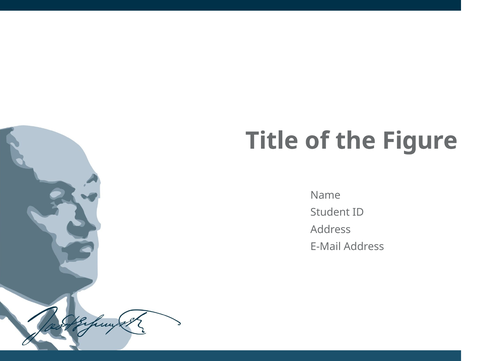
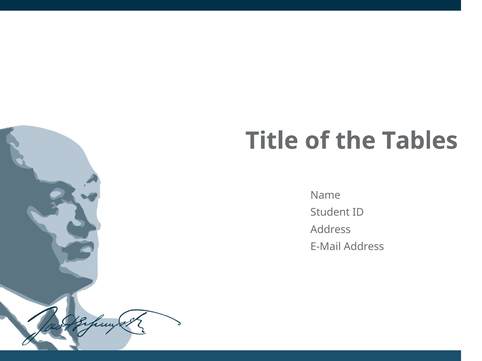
Figure: Figure -> Tables (420, 141)
